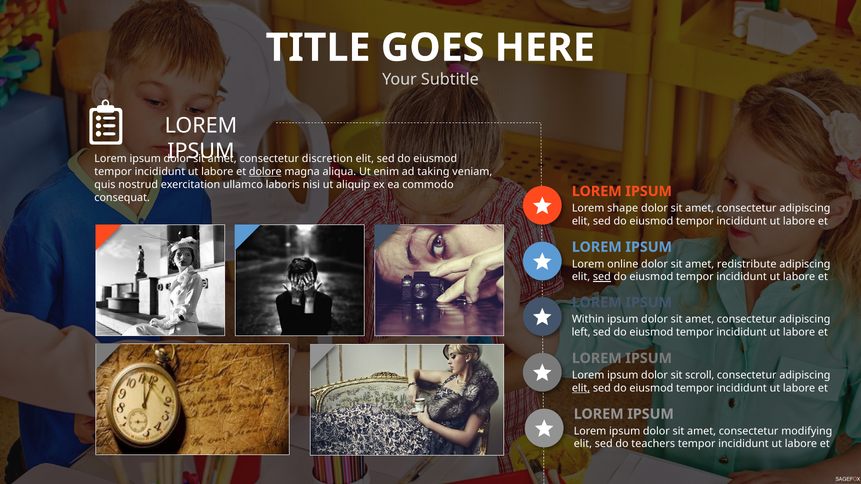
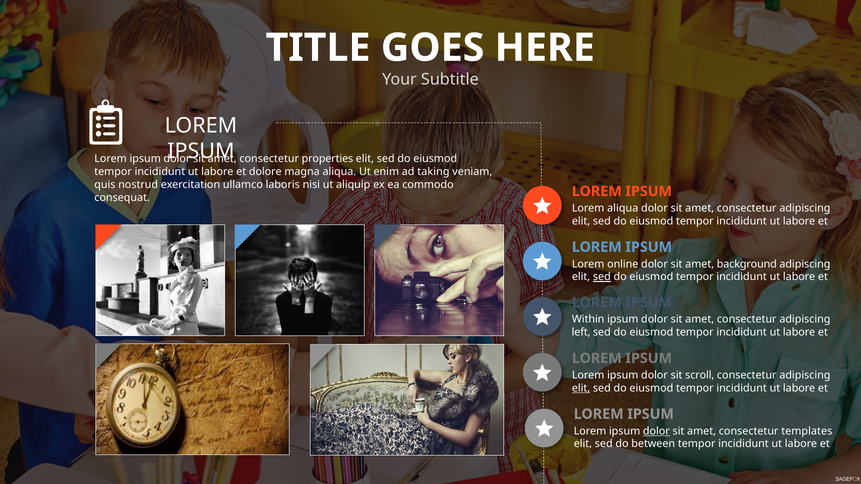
discretion: discretion -> properties (327, 159)
dolore underline: present -> none (265, 172)
Lorem shape: shape -> aliqua (623, 208)
redistribute: redistribute -> background (747, 264)
dolor underline: none -> present (656, 431)
modifying: modifying -> templates (807, 431)
teachers: teachers -> between (653, 444)
